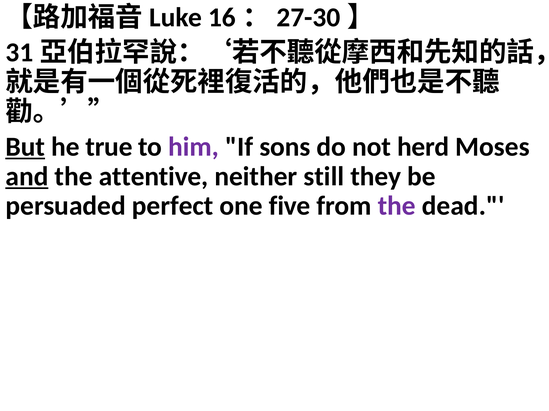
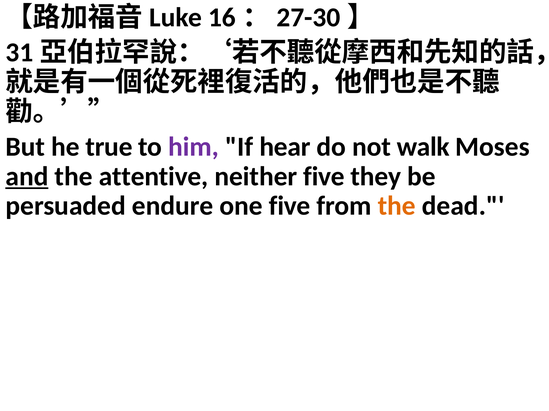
But underline: present -> none (25, 147)
sons: sons -> hear (285, 147)
herd: herd -> walk (423, 147)
neither still: still -> five (324, 177)
perfect: perfect -> endure (173, 206)
the colour: purple -> orange (397, 206)
